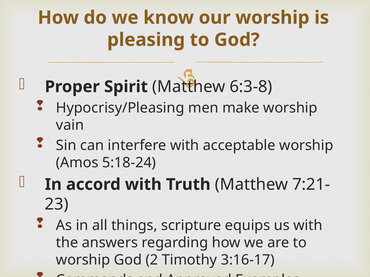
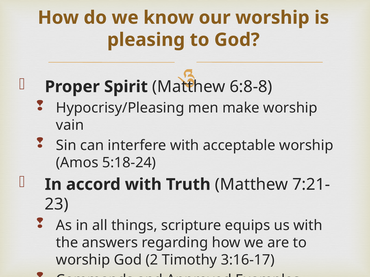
6:3-8: 6:3-8 -> 6:8-8 (251, 87)
